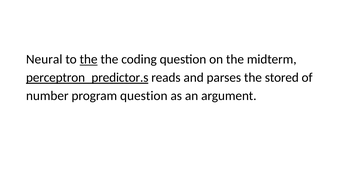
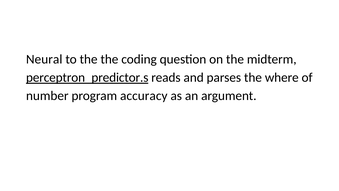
the underline: present -> none (89, 59)
stored: stored -> where (282, 77)
program question: question -> accuracy (144, 96)
